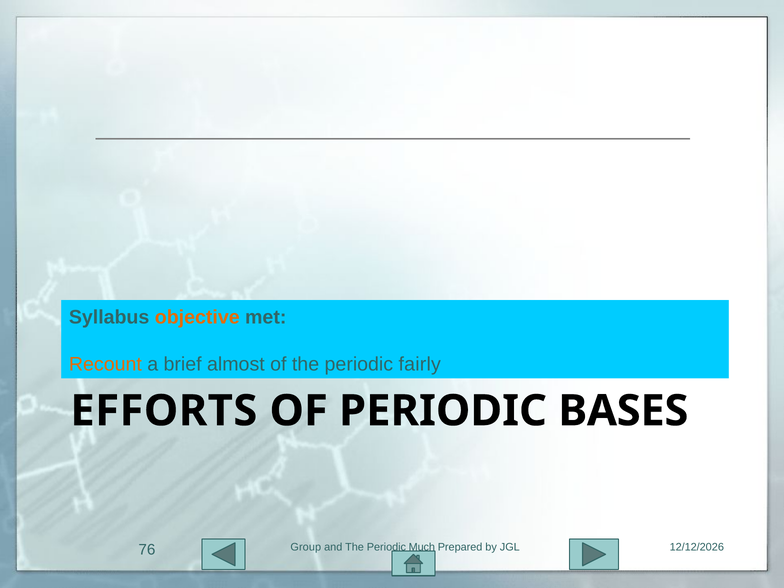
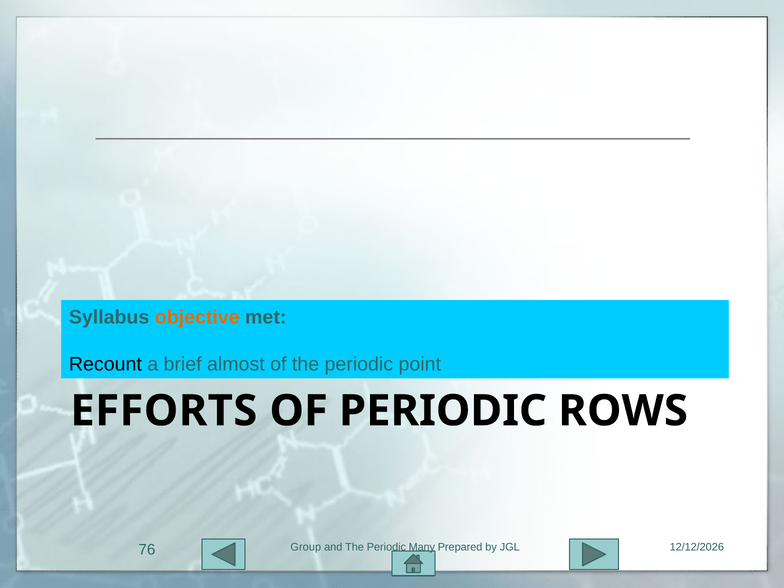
Recount colour: orange -> black (105, 364)
fairly: fairly -> point (420, 364)
BASES: BASES -> ROWS (623, 411)
Much: Much -> Many (422, 547)
